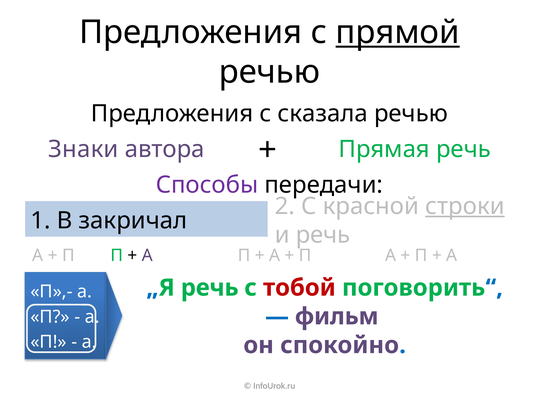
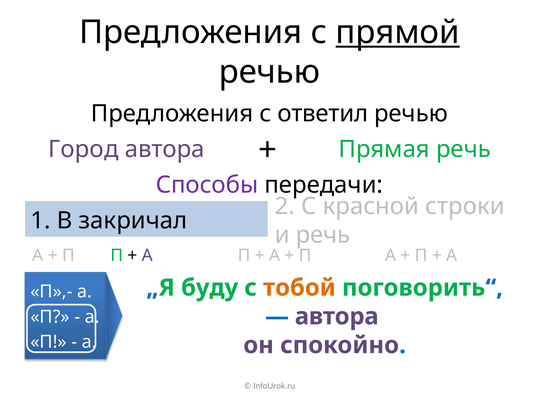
сказала: сказала -> ответил (323, 114)
Знаки: Знаки -> Город (83, 149)
строки underline: present -> none (465, 206)
„Я речь: речь -> буду (210, 288)
тобой colour: red -> orange (299, 288)
фильм: фильм -> автора (337, 317)
